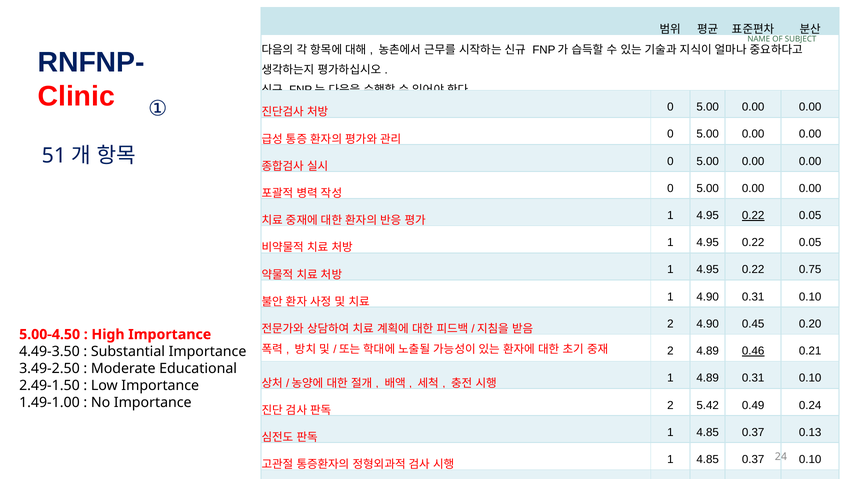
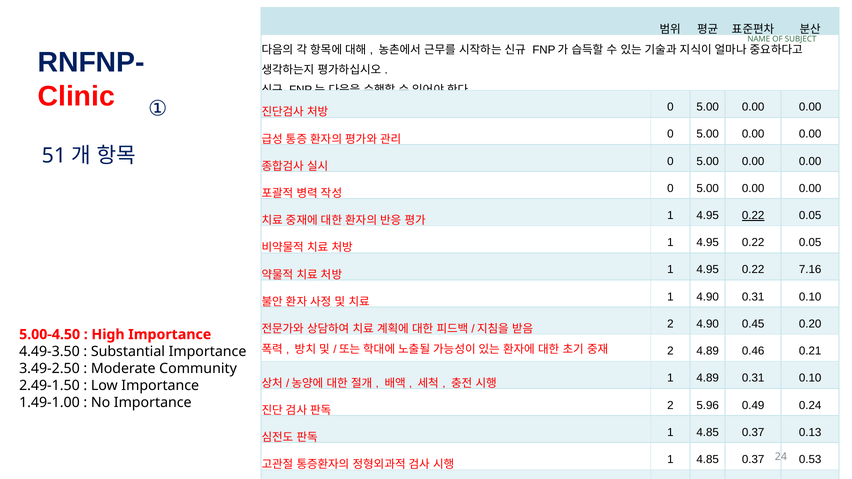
0.75: 0.75 -> 7.16 (810, 270)
0.46 underline: present -> none (753, 351)
Educational: Educational -> Community (198, 369)
5.42: 5.42 -> 5.96 (708, 405)
0.37 0.10: 0.10 -> 0.53 (810, 460)
